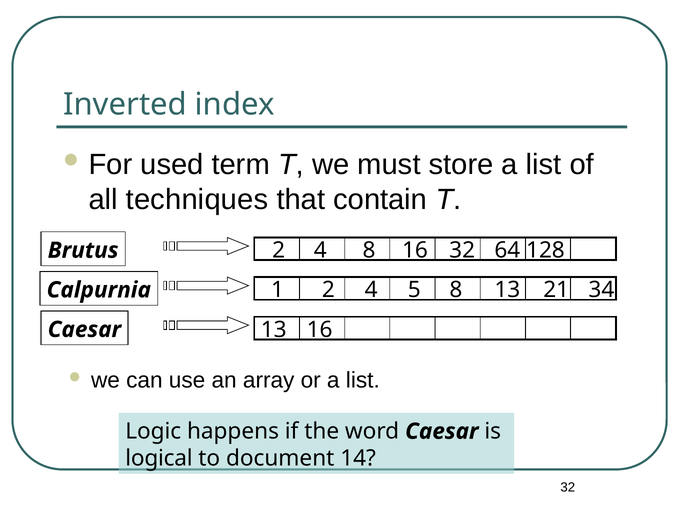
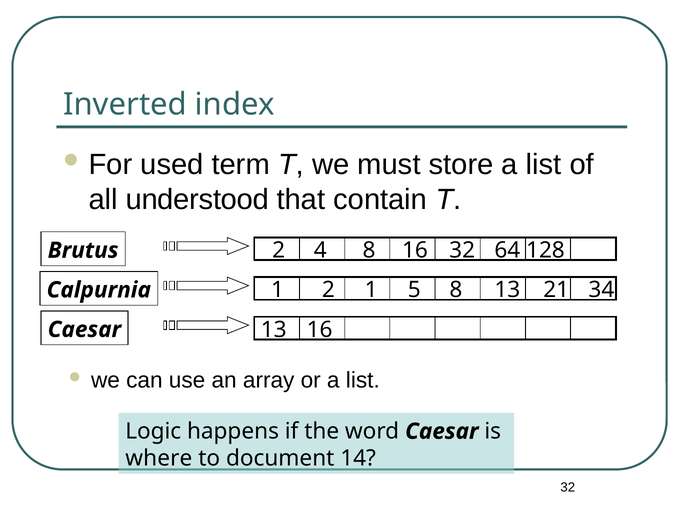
techniques: techniques -> understood (197, 199)
1 2 4: 4 -> 1 (371, 290)
logical: logical -> where (159, 458)
